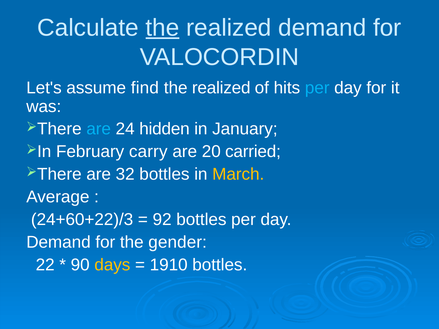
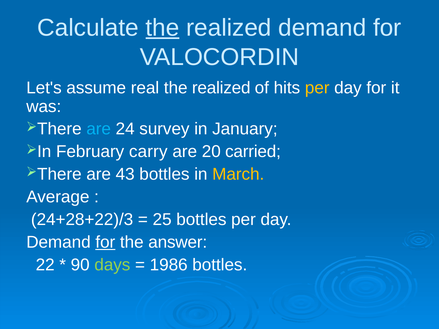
find: find -> real (145, 88)
per colour: light blue -> yellow (317, 88)
hidden: hidden -> survey (164, 129)
32: 32 -> 43 (125, 174)
24+60+22)/3: 24+60+22)/3 -> 24+28+22)/3 (82, 220)
92: 92 -> 25 (162, 220)
for underline: none -> present (105, 242)
gender: gender -> answer (178, 242)
days colour: yellow -> light green (112, 265)
1910: 1910 -> 1986 (169, 265)
